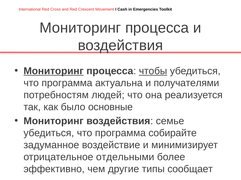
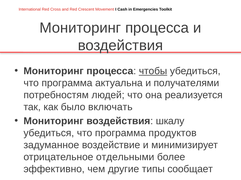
Мониторинг underline: present -> none (54, 71)
основные: основные -> включать (110, 107)
семье: семье -> шкалу (170, 121)
собирайте: собирайте -> продуктов (173, 134)
